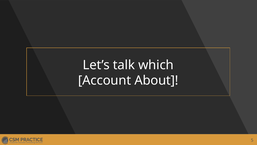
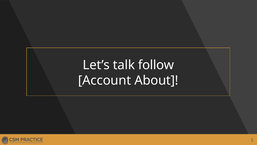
which: which -> follow (156, 65)
